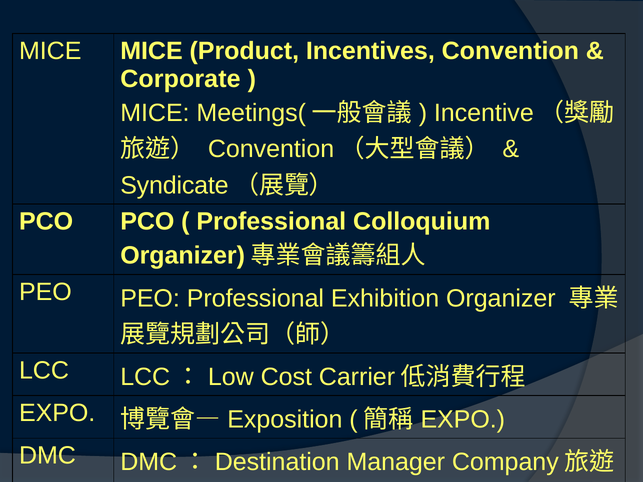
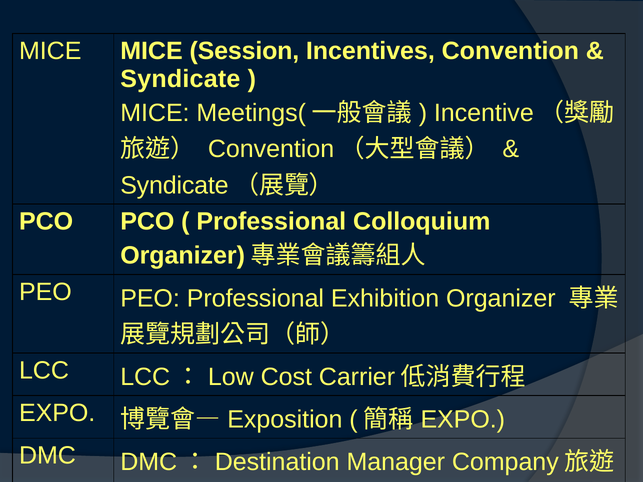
Product: Product -> Session (244, 51)
Corporate: Corporate -> Syndicate (180, 79)
